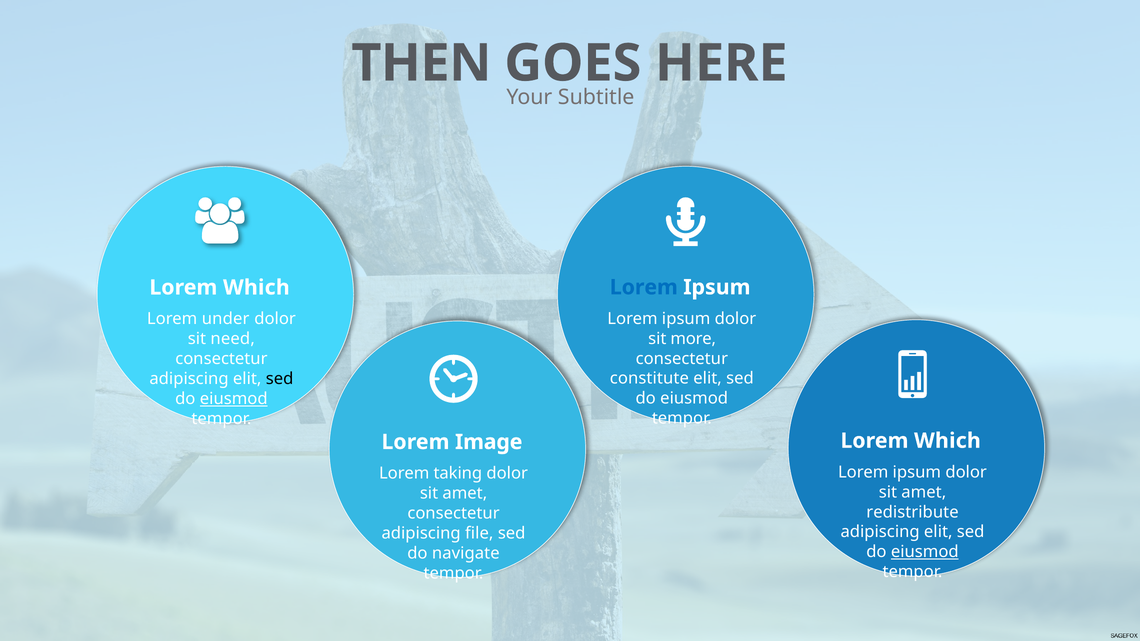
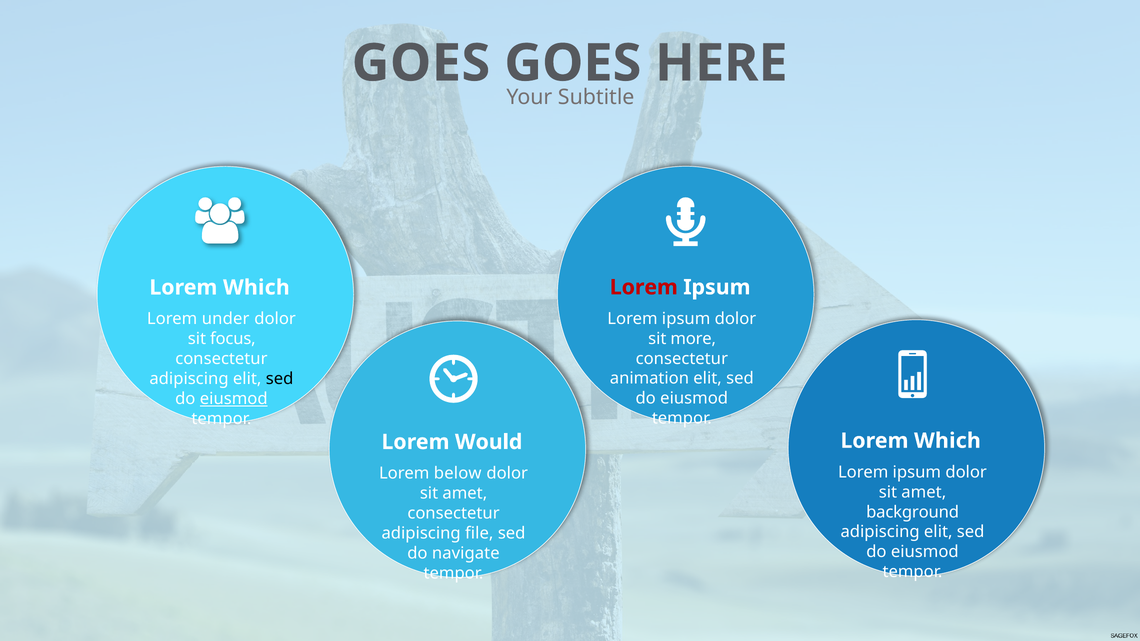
THEN: THEN -> GOES (421, 63)
Lorem colour: blue -> red (644, 287)
need: need -> focus (233, 339)
constitute: constitute -> animation (649, 379)
Image: Image -> Would (489, 442)
taking: taking -> below (458, 474)
redistribute: redistribute -> background (913, 512)
eiusmod underline: present -> none (925, 552)
